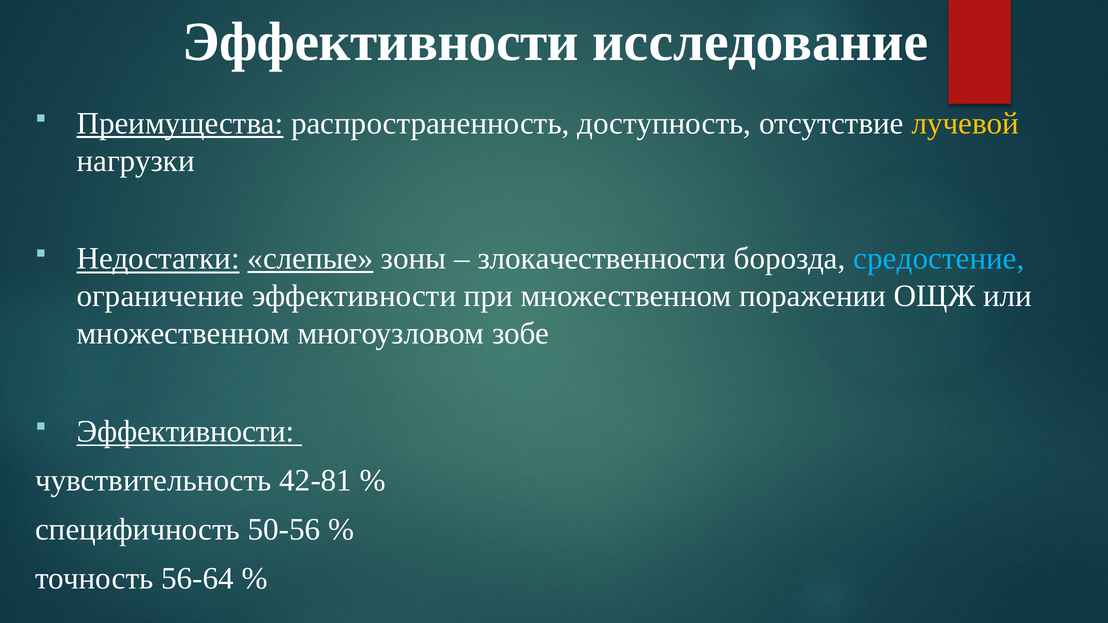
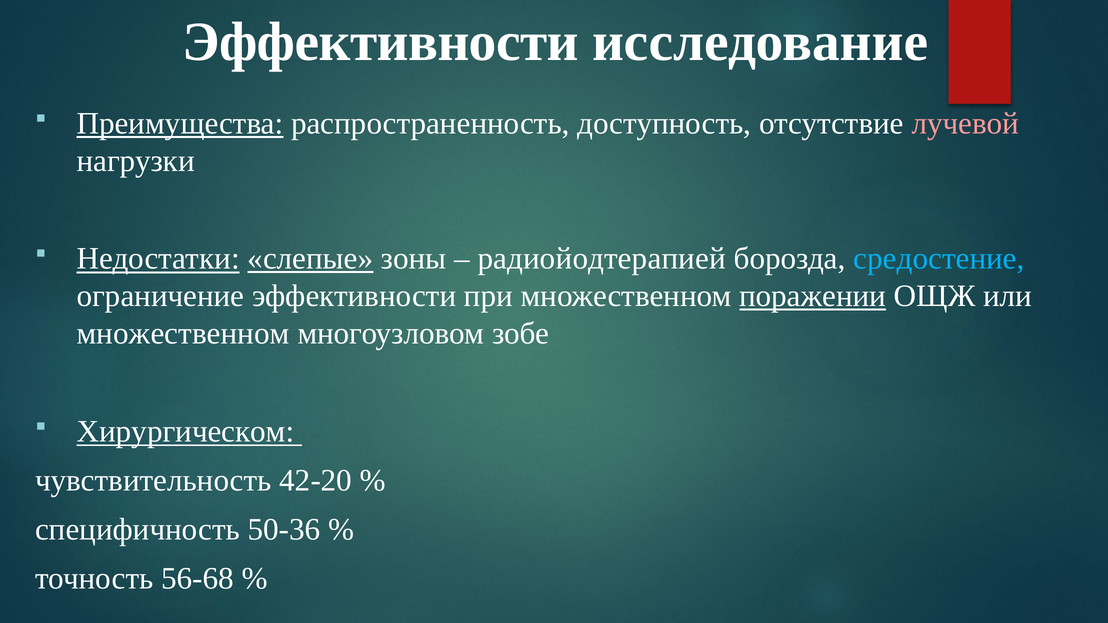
лучевой colour: yellow -> pink (965, 123)
злокачественности: злокачественности -> радиойодтерапией (602, 259)
поражении underline: none -> present (813, 296)
Эффективности: Эффективности -> Хирургическом (186, 432)
42-81: 42-81 -> 42-20 (316, 481)
50-56: 50-56 -> 50-36 (284, 529)
56-64: 56-64 -> 56-68 (198, 578)
